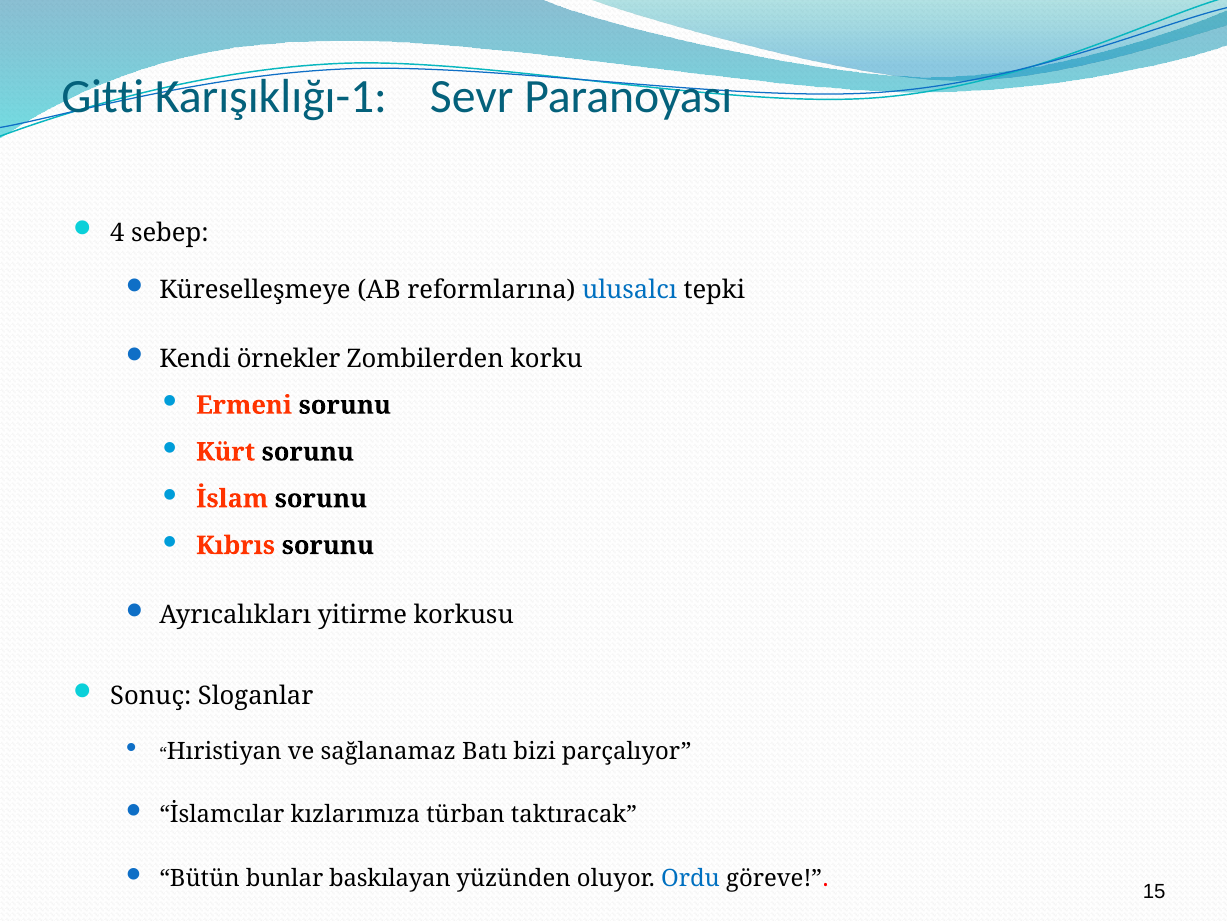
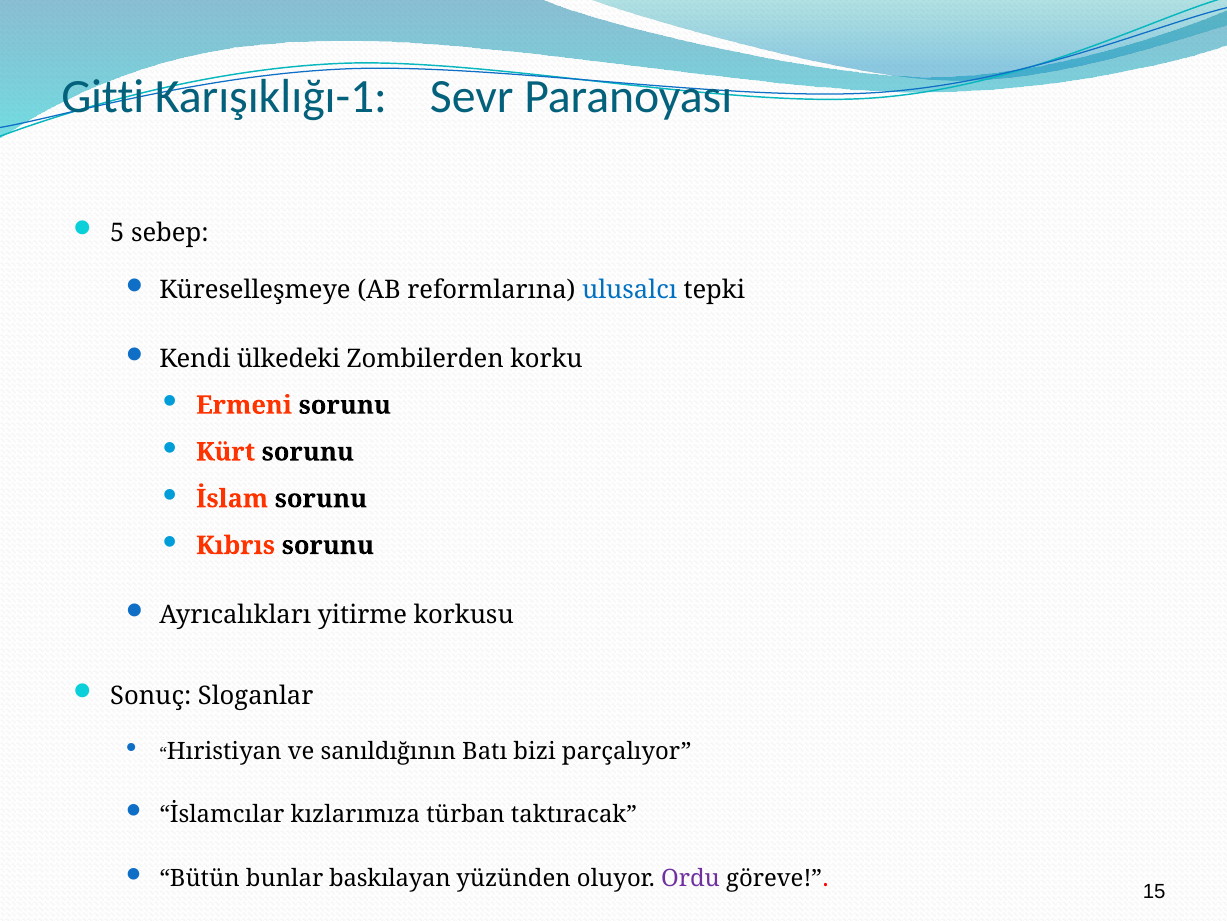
4: 4 -> 5 (117, 233)
örnekler: örnekler -> ülkedeki (289, 358)
sağlanamaz: sağlanamaz -> sanıldığının (388, 751)
Ordu colour: blue -> purple (690, 878)
